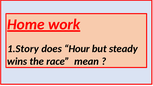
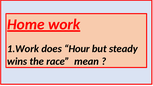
1.Story: 1.Story -> 1.Work (23, 49)
